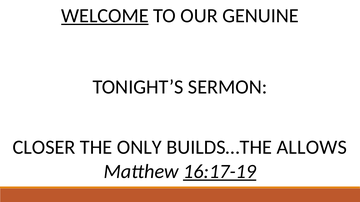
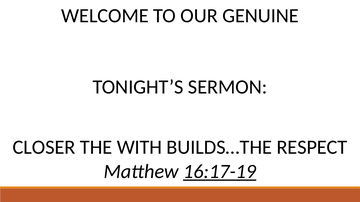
WELCOME underline: present -> none (105, 16)
ONLY: ONLY -> WITH (139, 148)
ALLOWS: ALLOWS -> RESPECT (312, 148)
